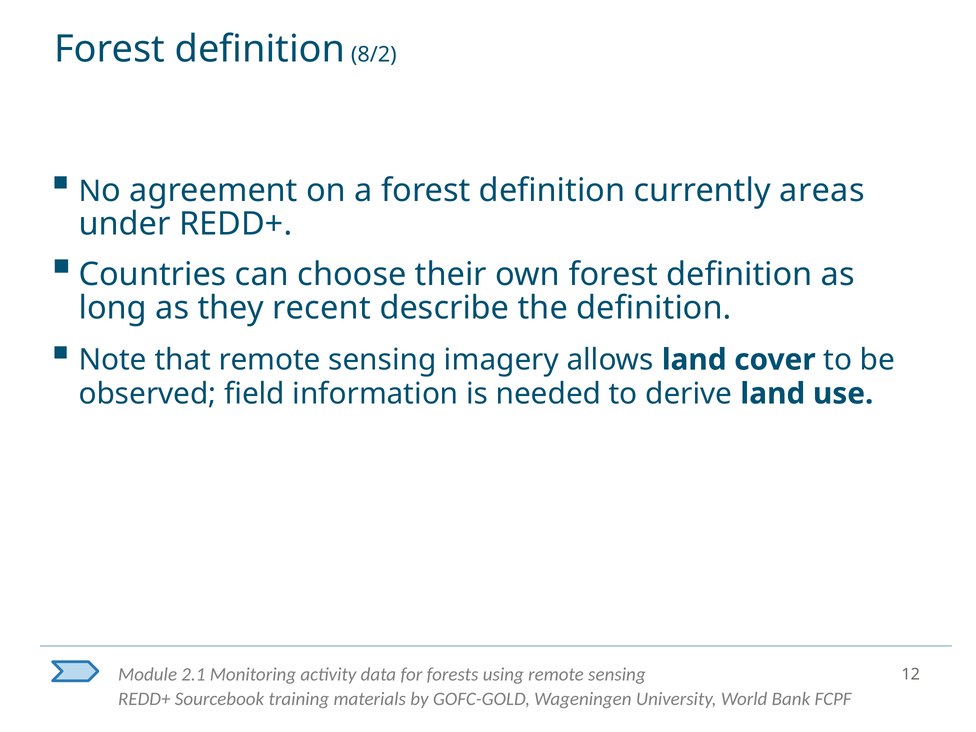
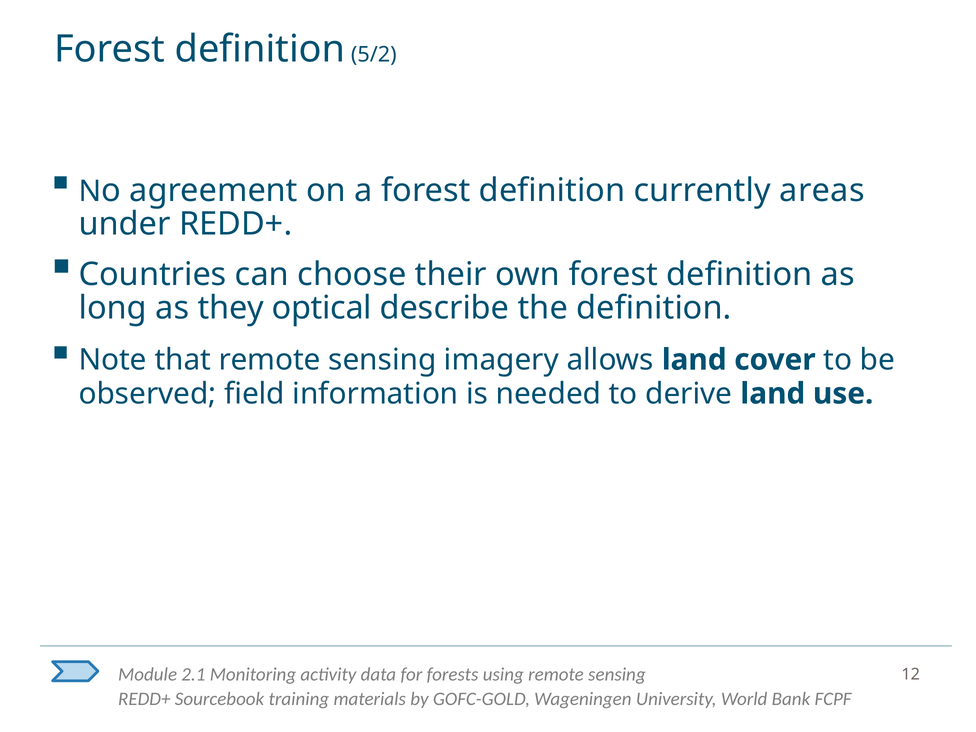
8/2: 8/2 -> 5/2 (374, 54)
recent: recent -> optical (322, 308)
